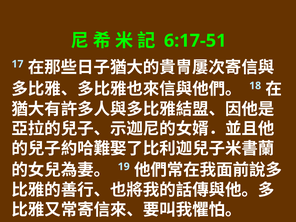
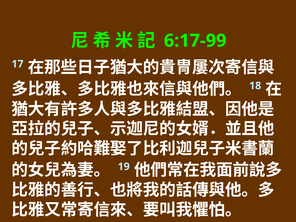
6:17-51: 6:17-51 -> 6:17-99 (195, 41)
